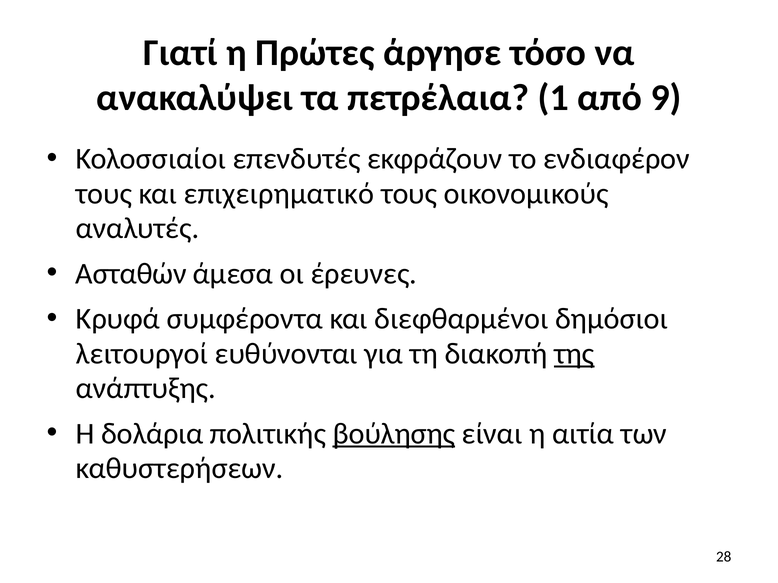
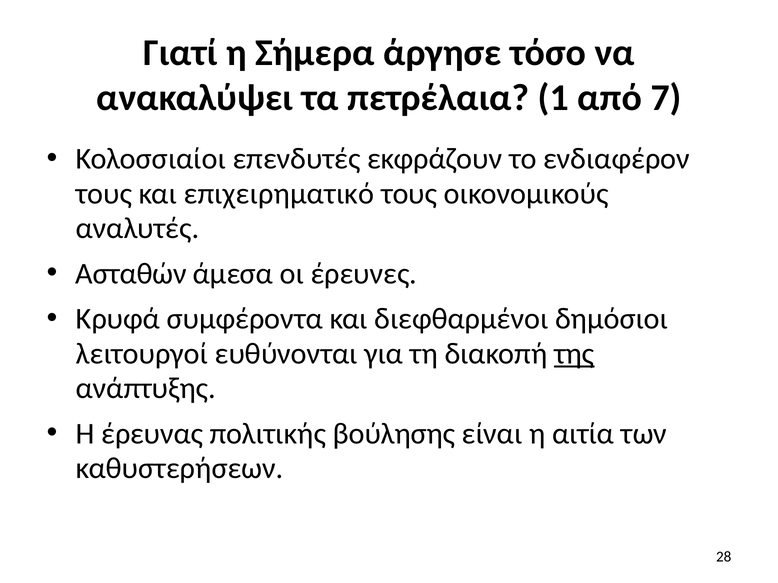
Πρώτες: Πρώτες -> Σήμερα (315, 53)
9: 9 -> 7 (666, 98)
δολάρια: δολάρια -> έρευνας (152, 434)
βούλησης underline: present -> none (394, 434)
